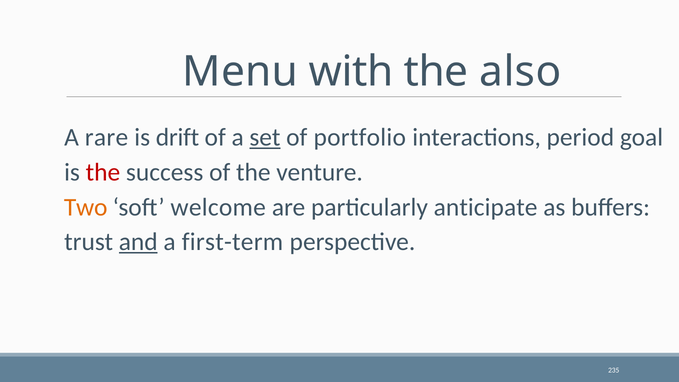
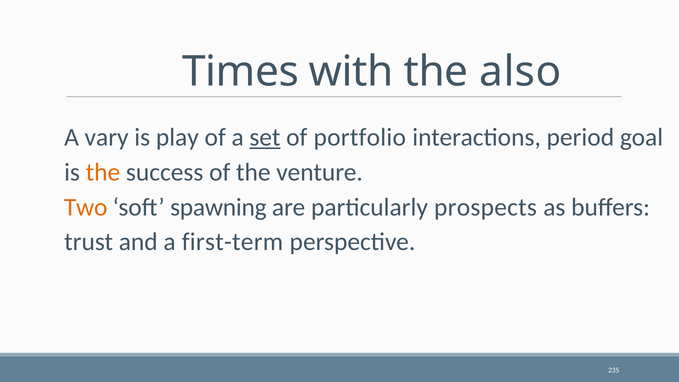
Menu: Menu -> Times (241, 72)
rare: rare -> vary (107, 137)
drift: drift -> play (177, 137)
the colour: red -> orange (103, 172)
welcome: welcome -> spawning (218, 207)
anticipate: anticipate -> prospects (485, 207)
and underline: present -> none (138, 242)
